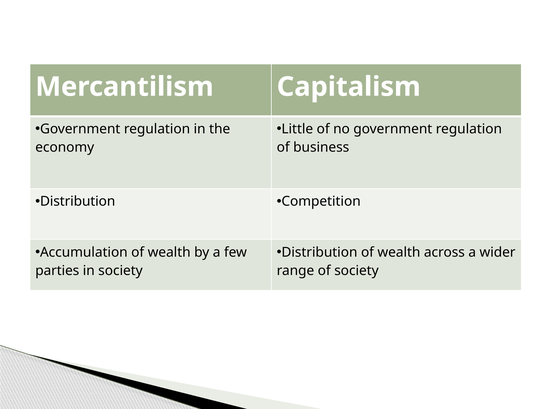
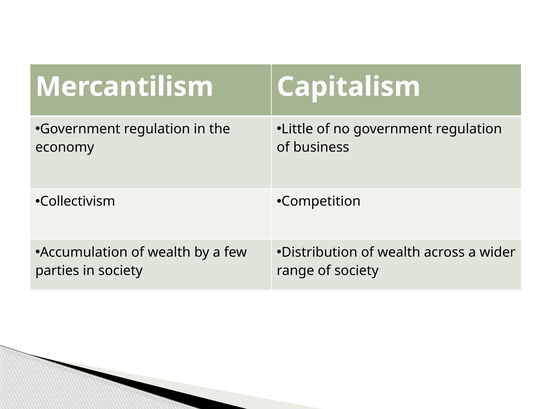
Distribution: Distribution -> Collectivism (78, 202)
